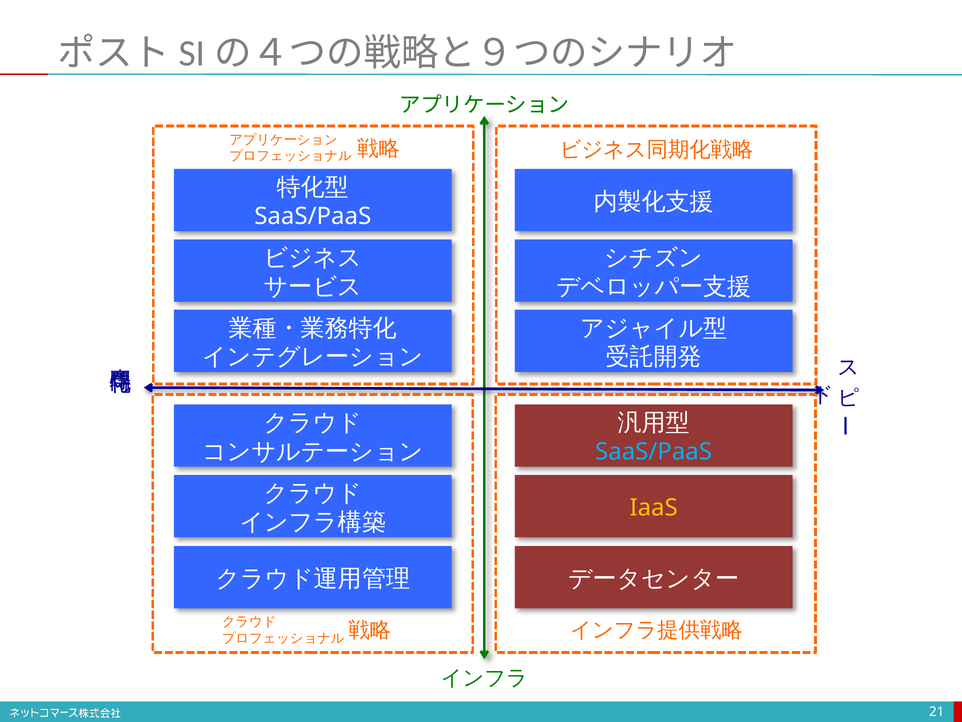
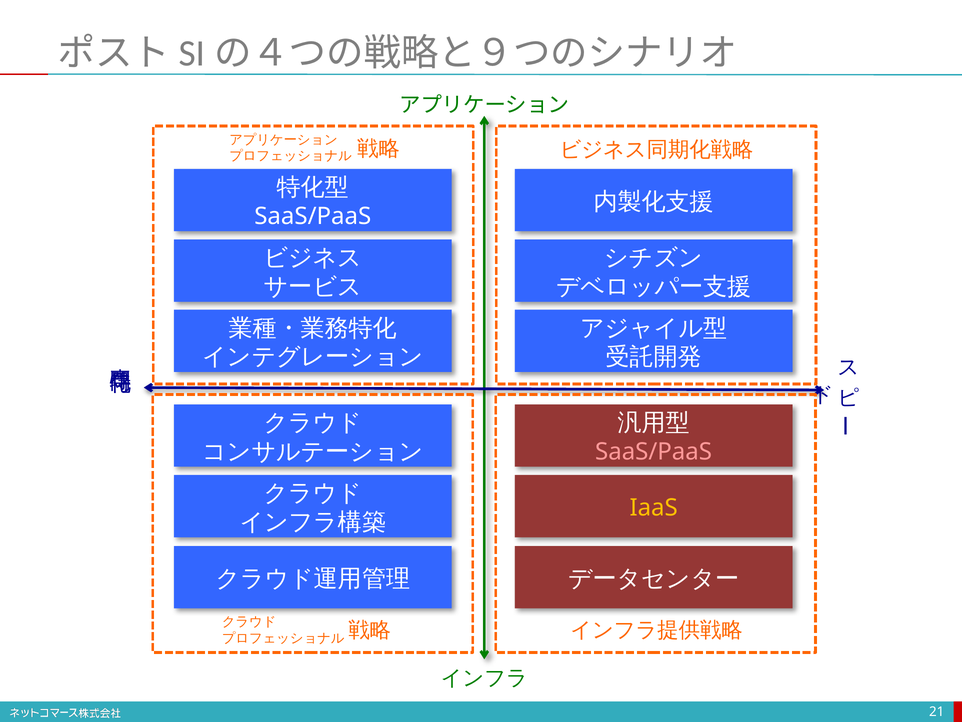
SaaS/PaaS colour: light blue -> pink (654, 451)
